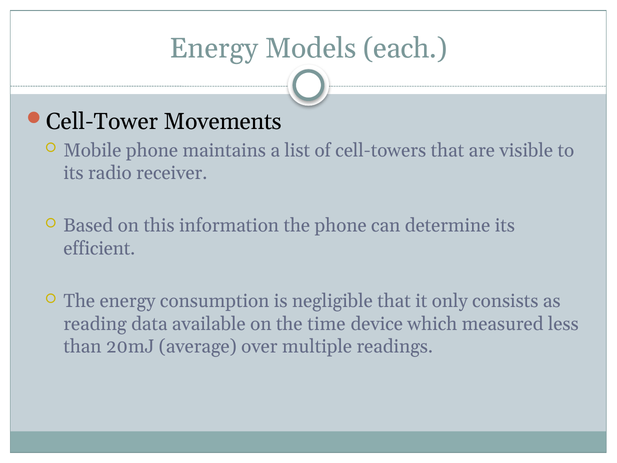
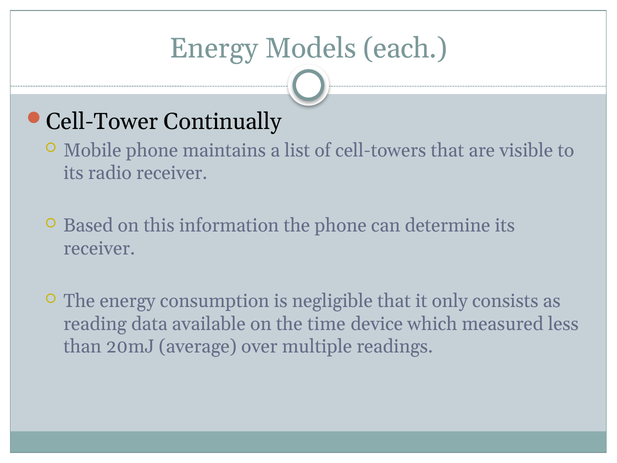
Movements: Movements -> Continually (223, 122)
efficient: efficient -> receiver (99, 248)
